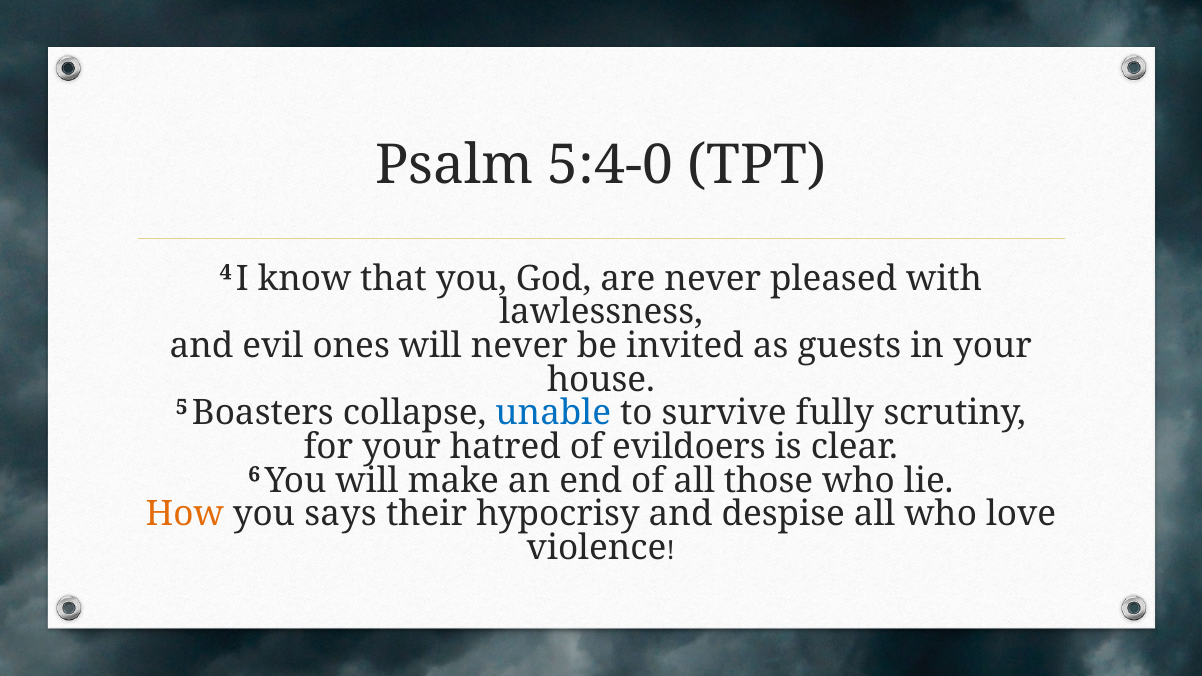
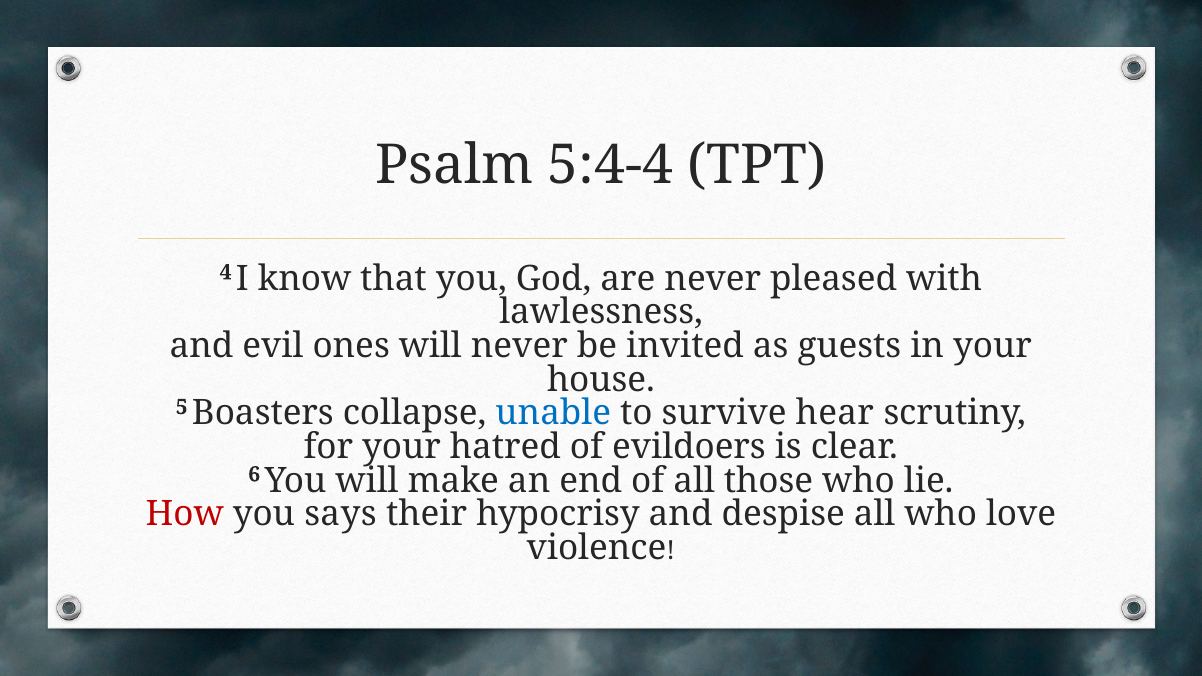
5:4-0: 5:4-0 -> 5:4-4 (610, 165)
fully: fully -> hear (835, 413)
How colour: orange -> red (185, 514)
